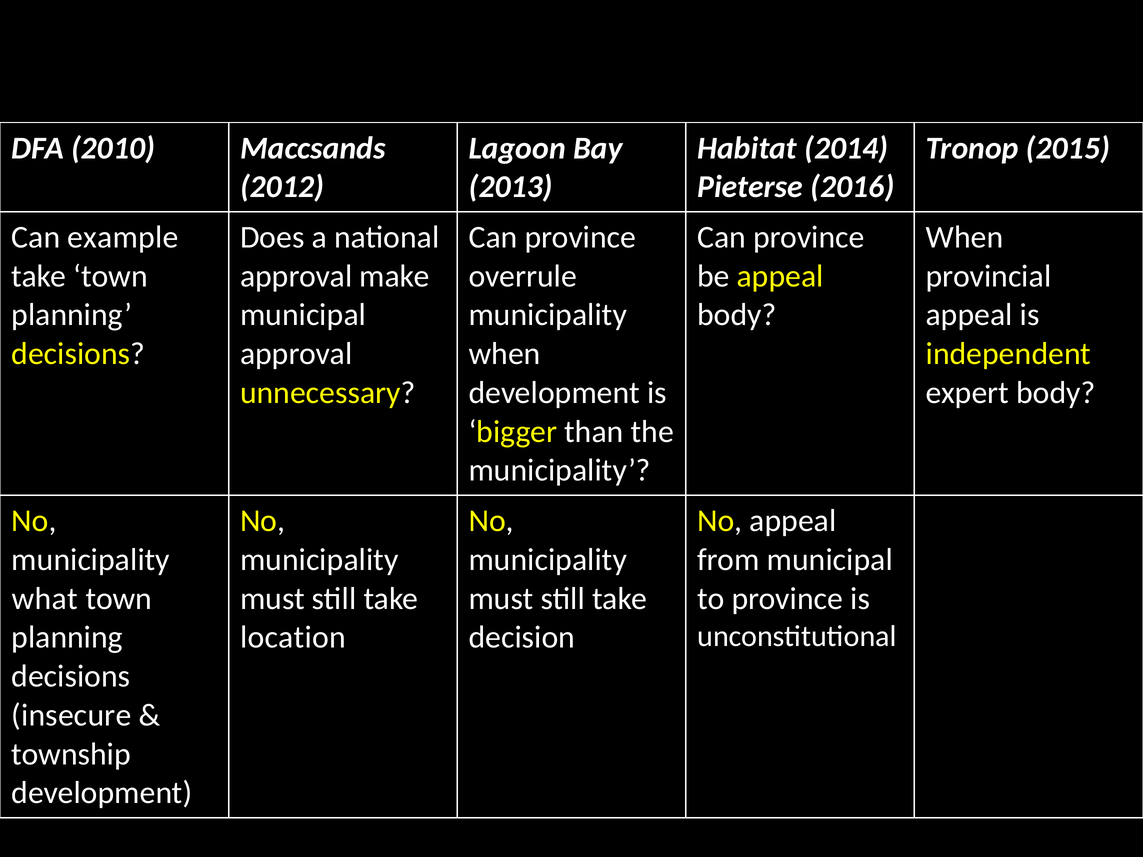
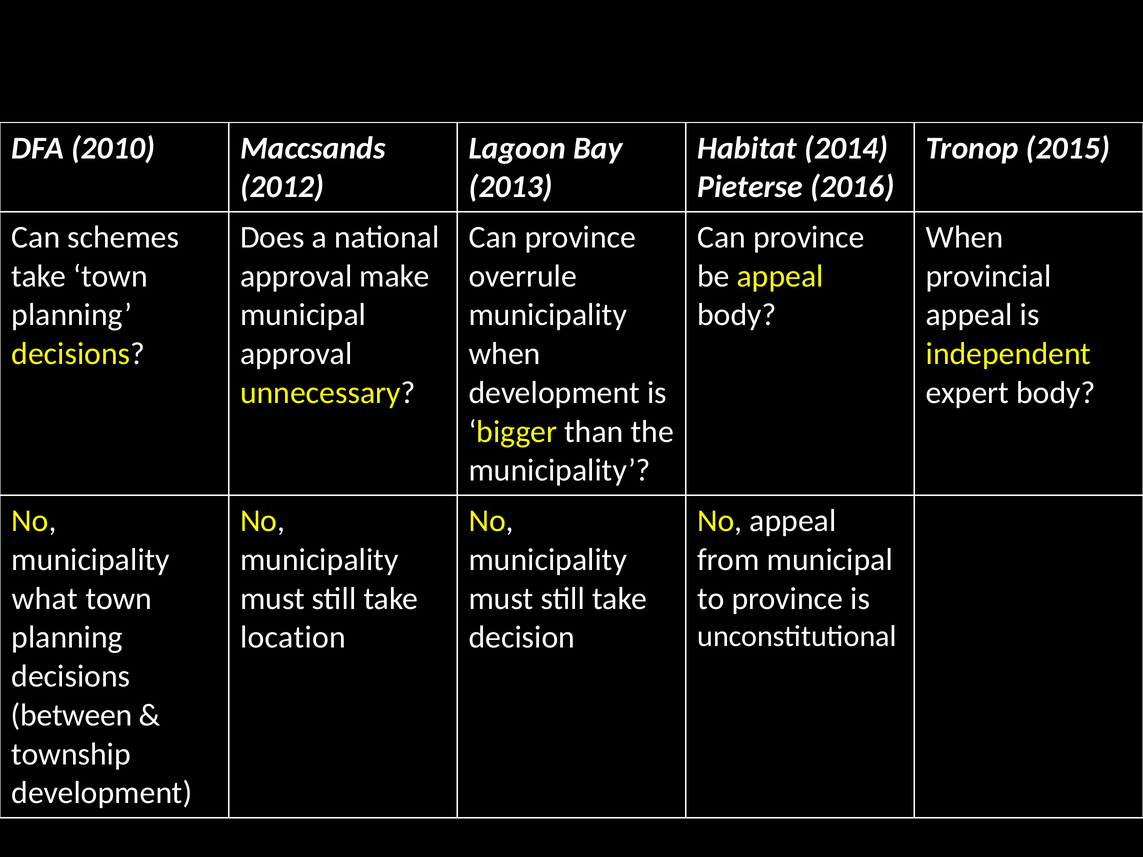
example: example -> schemes (123, 237)
insecure: insecure -> between (72, 715)
